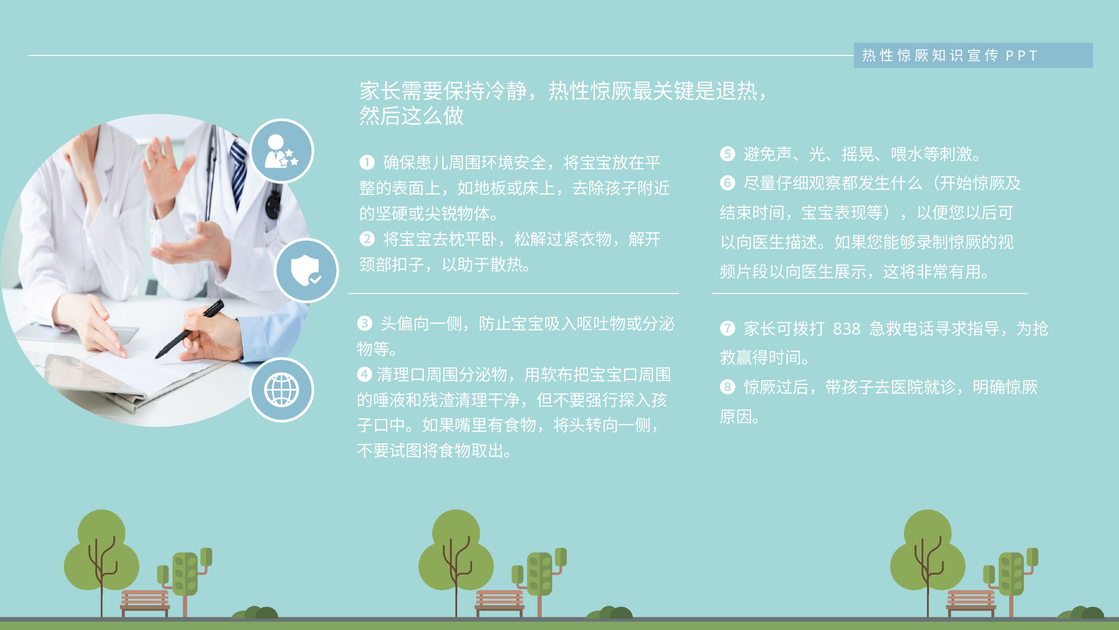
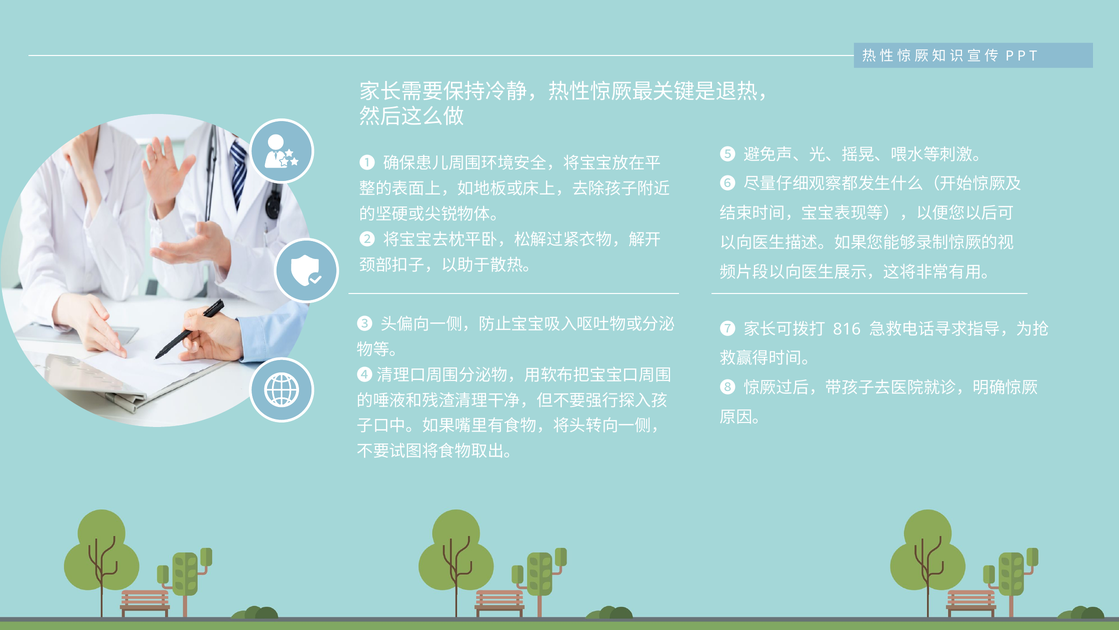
838: 838 -> 816 (847, 329)
